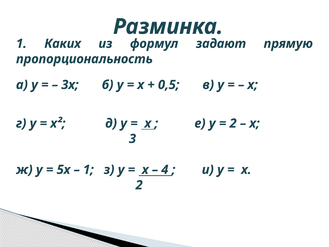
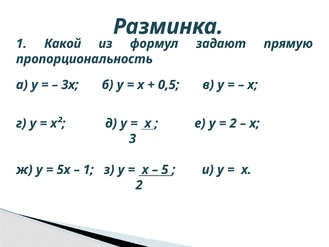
Каких: Каких -> Какой (63, 44)
4: 4 -> 5 (165, 170)
